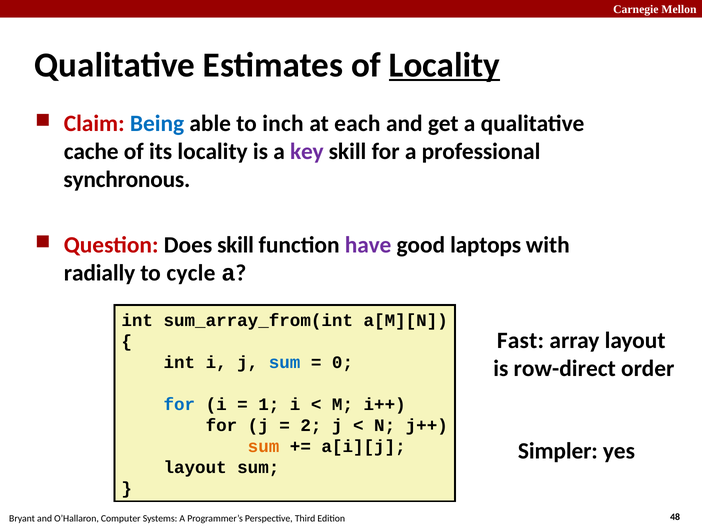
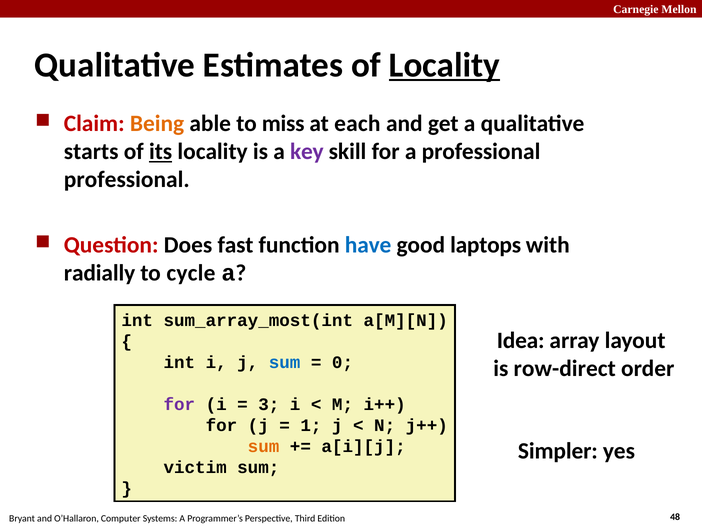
Being colour: blue -> orange (157, 124)
inch: inch -> miss (283, 124)
cache: cache -> starts (91, 152)
its underline: none -> present (161, 152)
synchronous: synchronous -> professional (127, 180)
Does skill: skill -> fast (235, 245)
have colour: purple -> blue (368, 245)
sum_array_from(int: sum_array_from(int -> sum_array_most(int (258, 321)
Fast: Fast -> Idea (521, 341)
for colour: blue -> purple (179, 405)
1: 1 -> 3 (269, 405)
2: 2 -> 1 (311, 426)
layout: layout -> victim (195, 468)
